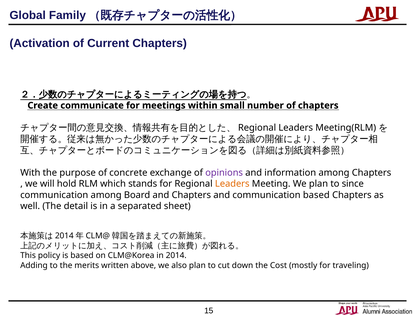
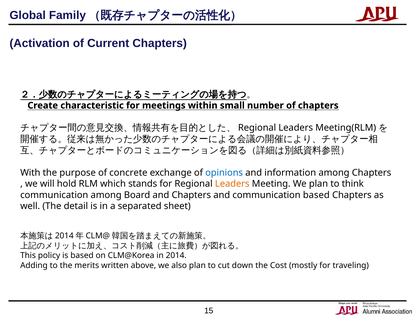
communicate: communicate -> characteristic (92, 105)
opinions colour: purple -> blue (224, 172)
since: since -> think (353, 183)
